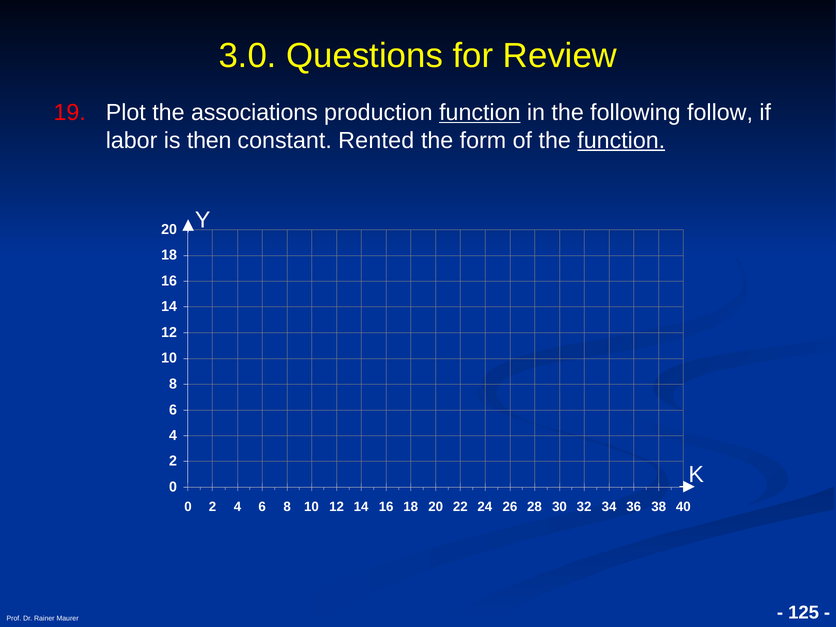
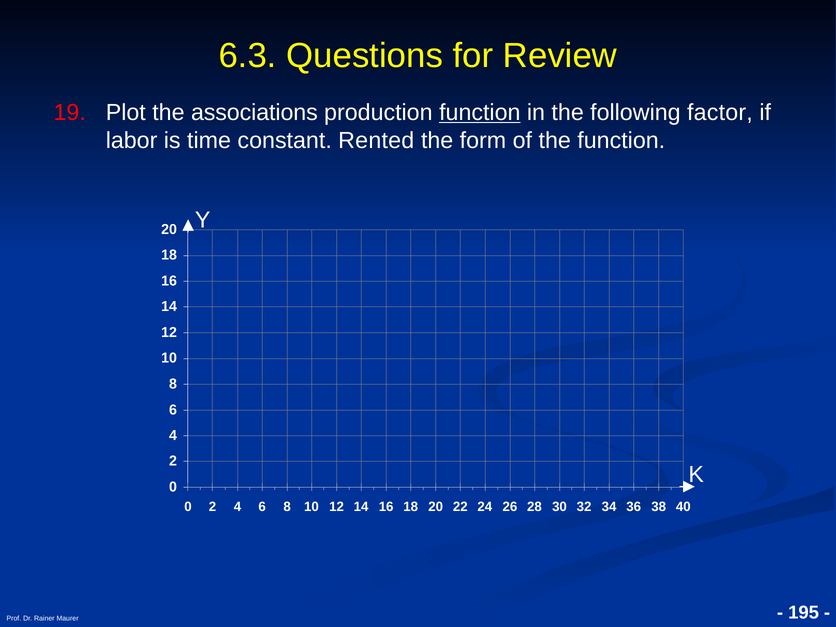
3.0: 3.0 -> 6.3 (248, 56)
follow: follow -> factor (720, 112)
then: then -> time (209, 140)
function underline: present -> none (621, 140)
125: 125 -> 195 (804, 613)
